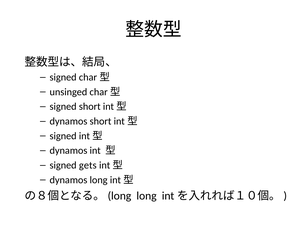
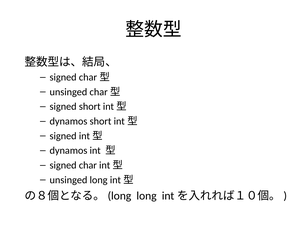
gets: gets -> char (88, 165)
dynamos: dynamos -> unsinged (68, 180)
